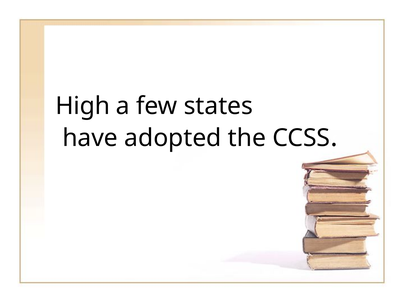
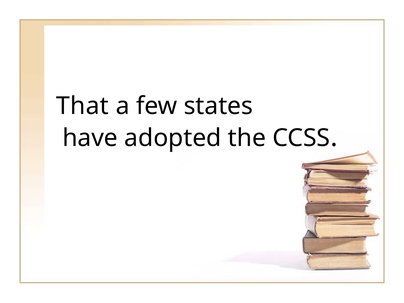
High: High -> That (83, 106)
